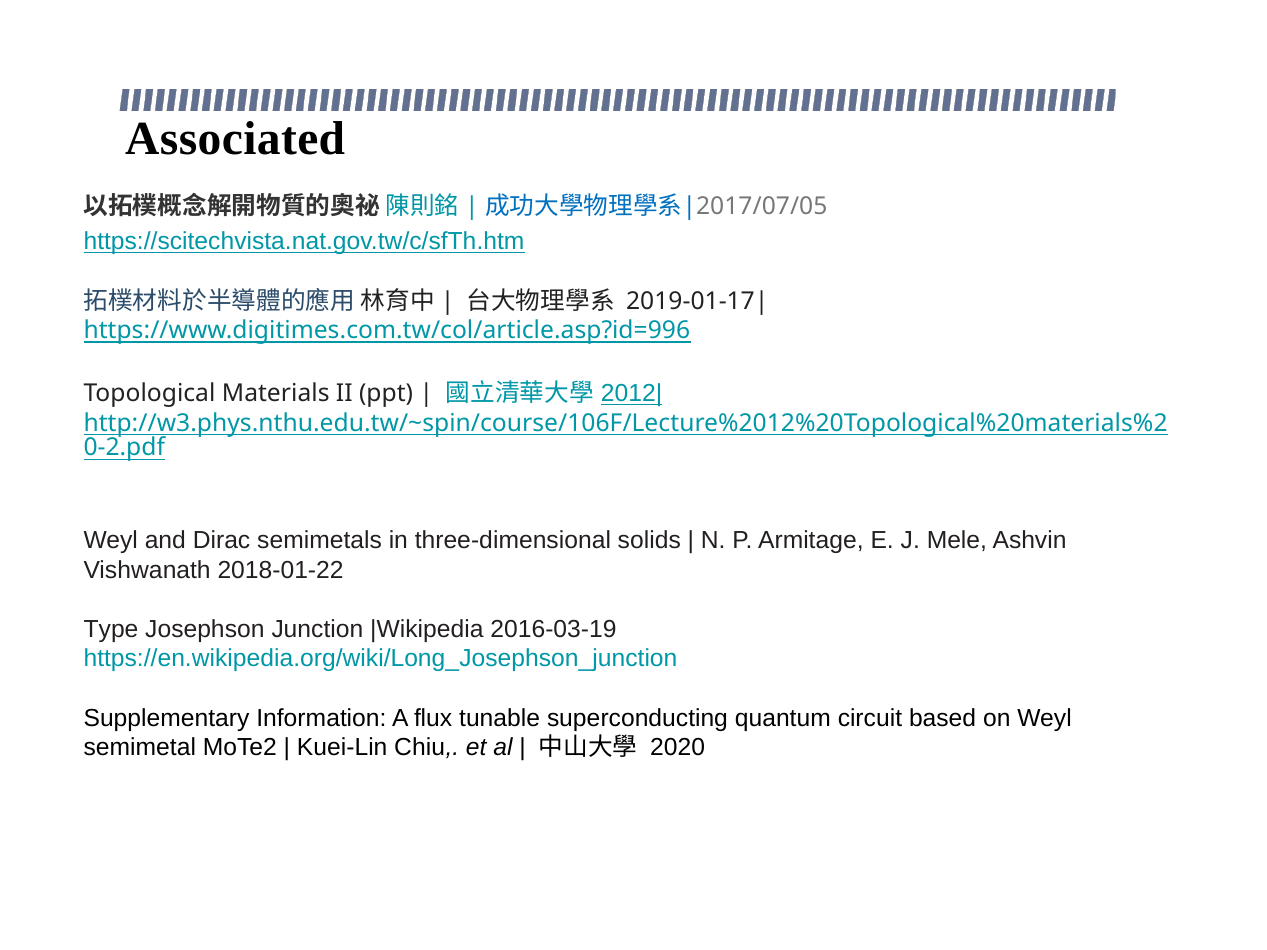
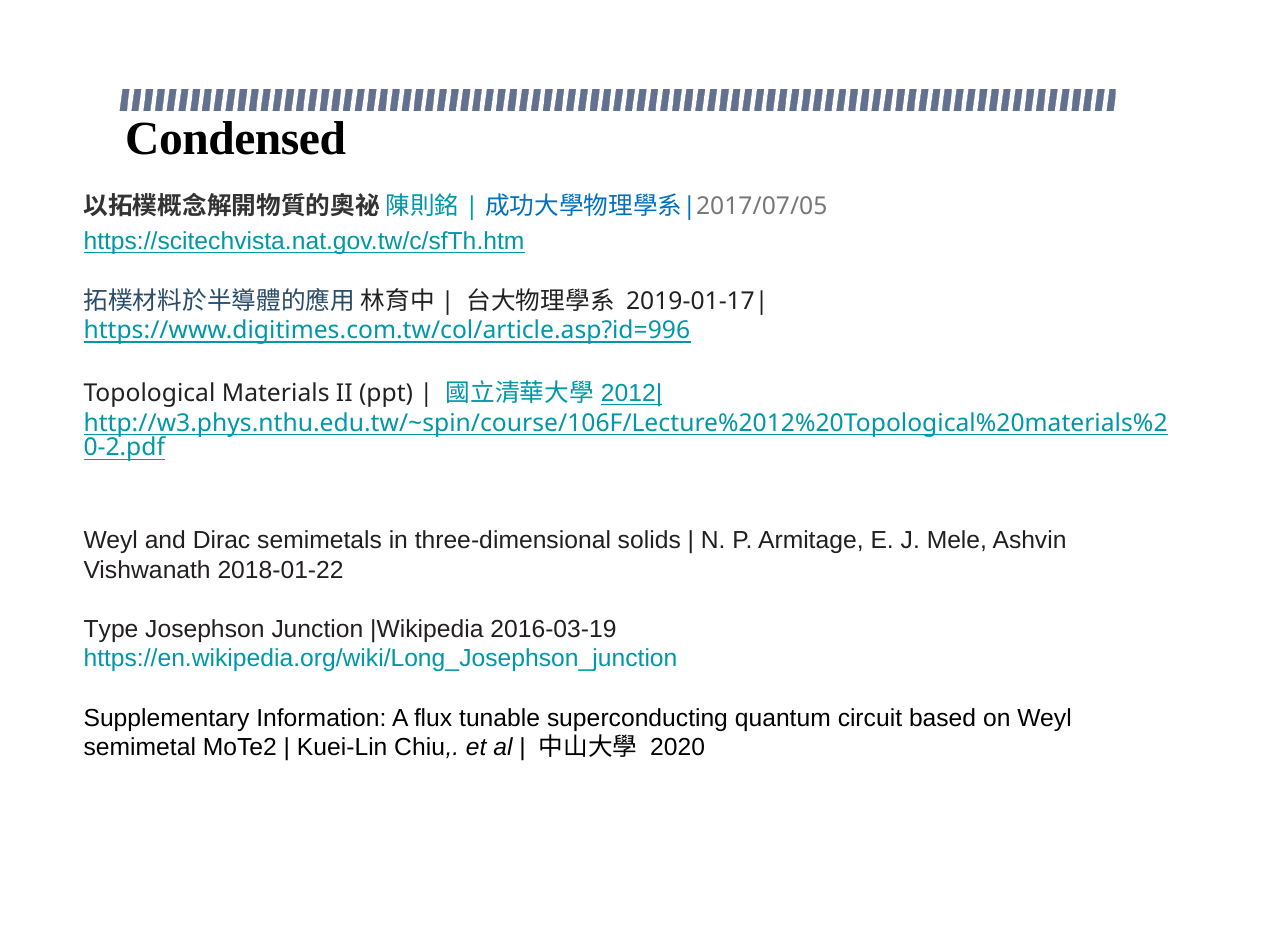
Associated: Associated -> Condensed (236, 138)
